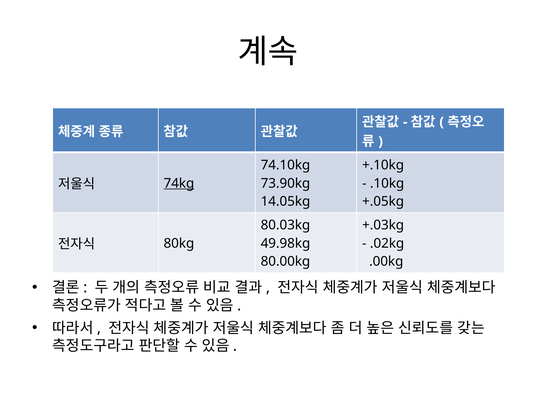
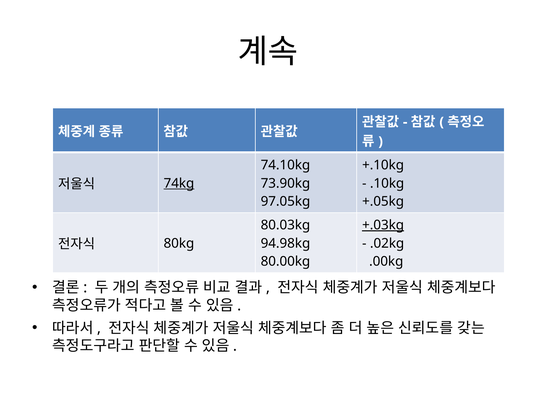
14.05kg: 14.05kg -> 97.05kg (285, 201)
+.03kg underline: none -> present (383, 225)
49.98kg: 49.98kg -> 94.98kg (285, 243)
